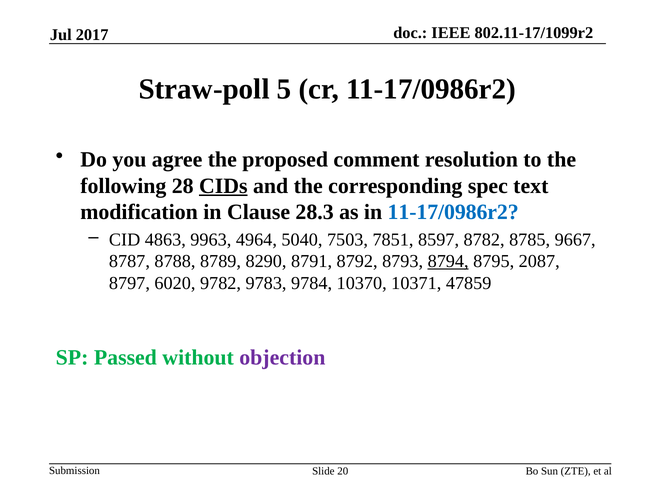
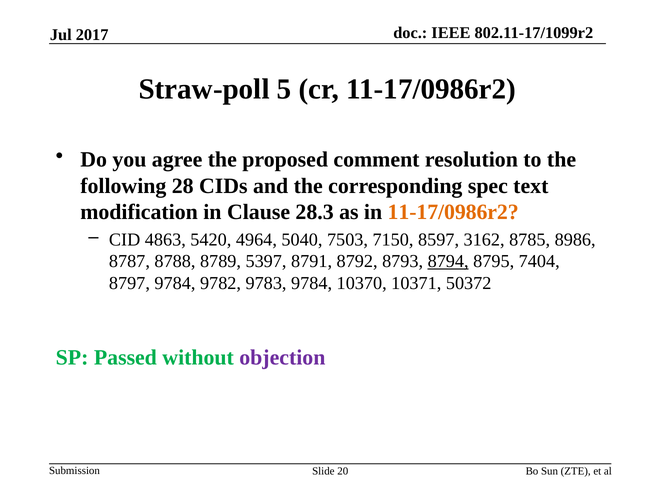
CIDs underline: present -> none (223, 186)
11-17/0986r2 colour: blue -> orange (453, 212)
9963: 9963 -> 5420 (211, 240)
7851: 7851 -> 7150 (393, 240)
8782: 8782 -> 3162 (484, 240)
9667: 9667 -> 8986 (575, 240)
8290: 8290 -> 5397 (266, 261)
2087: 2087 -> 7404 (539, 261)
8797 6020: 6020 -> 9784 (175, 283)
47859: 47859 -> 50372 (469, 283)
